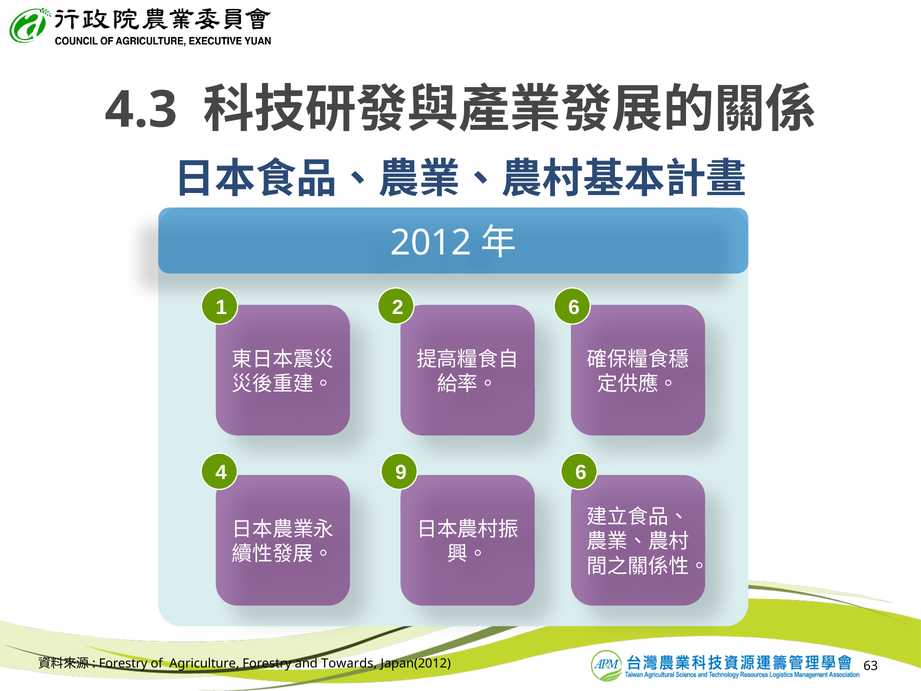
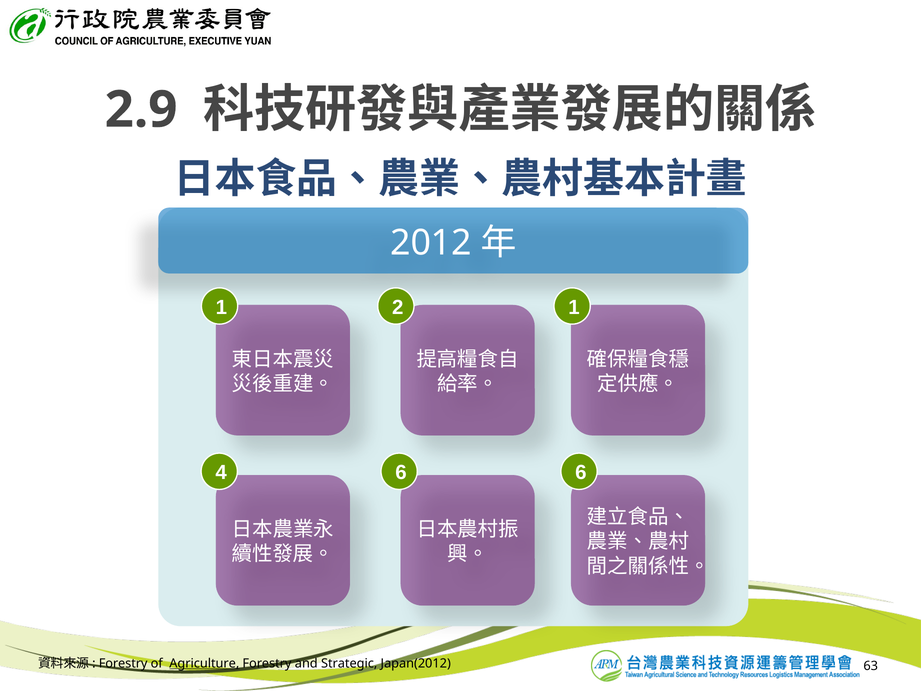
4.3: 4.3 -> 2.9 (141, 110)
2 6: 6 -> 1 (574, 307)
4 9: 9 -> 6 (401, 473)
Agriculture underline: none -> present (204, 663)
Towards: Towards -> Strategic (349, 663)
